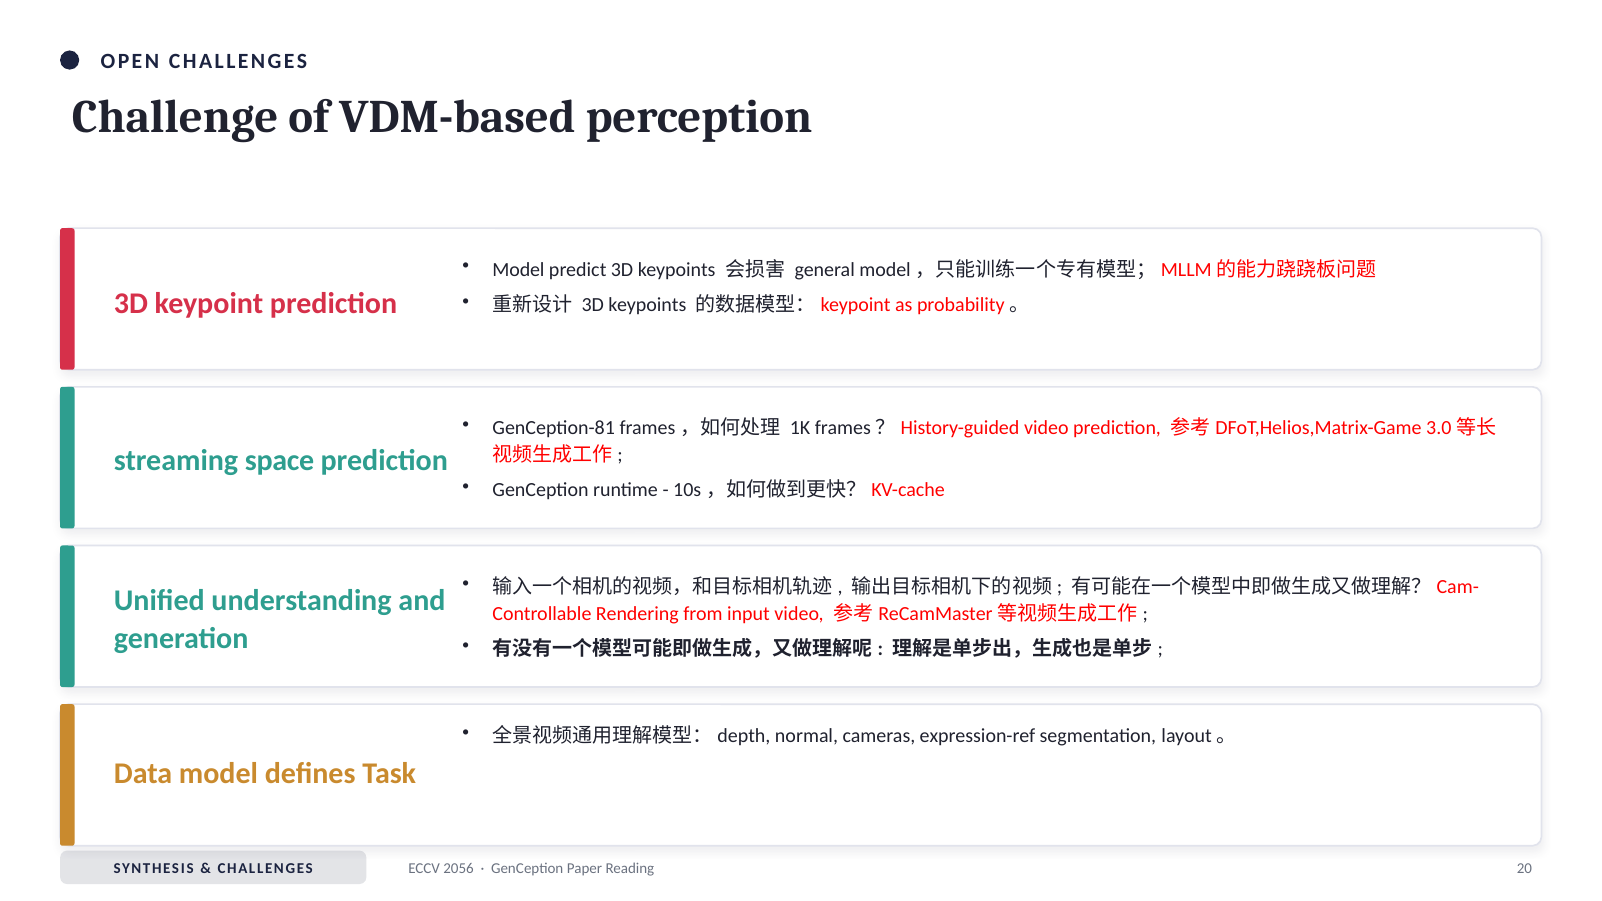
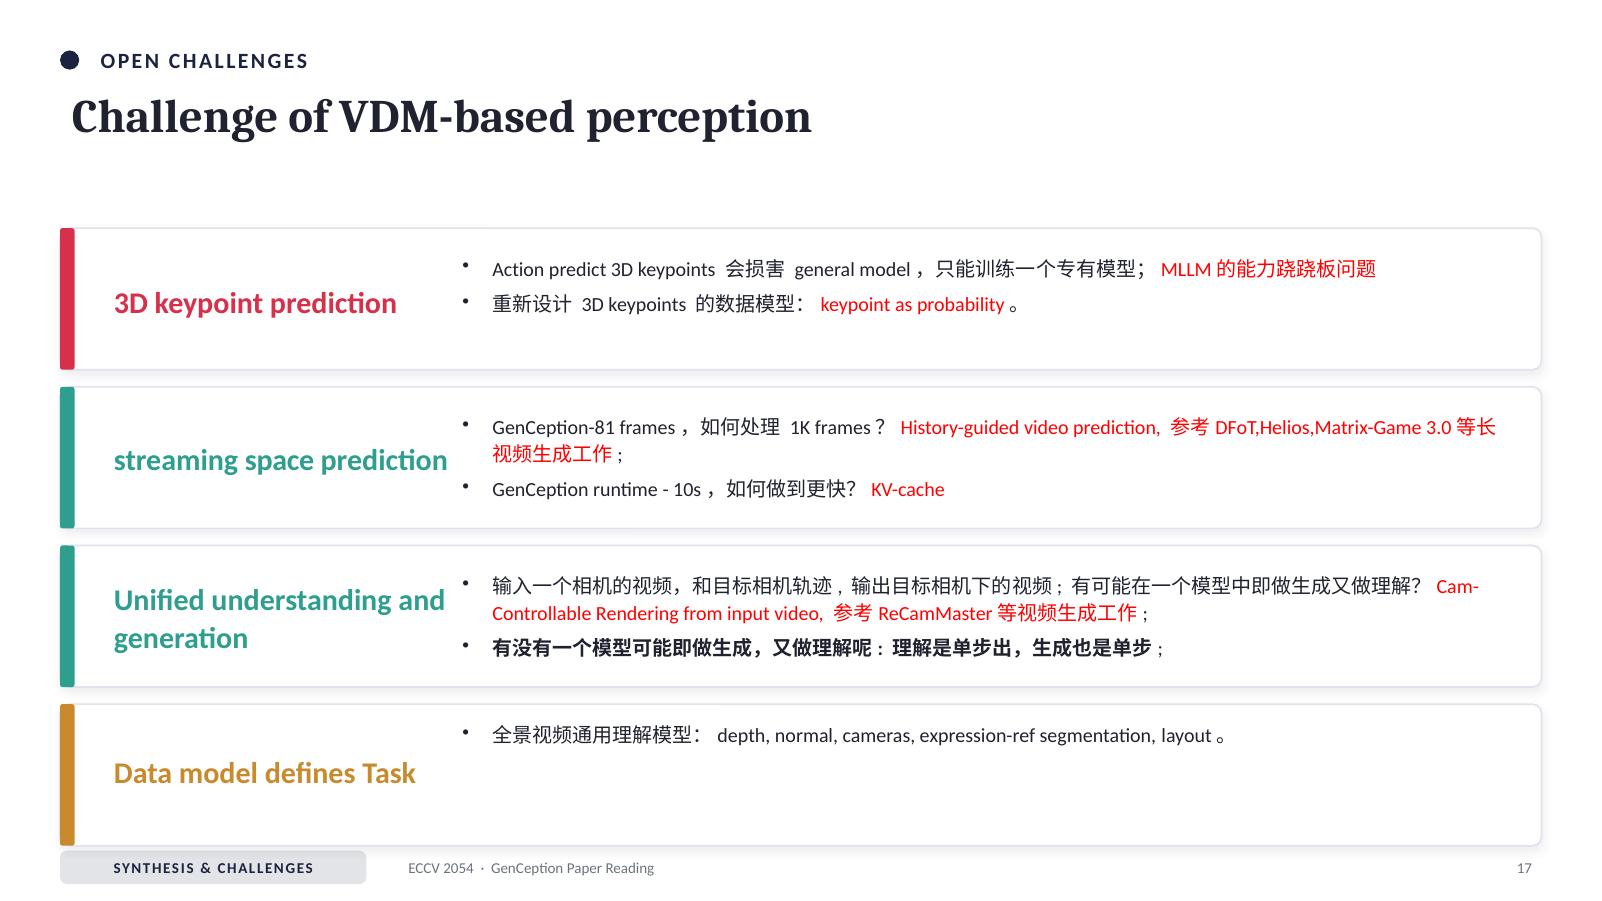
Model: Model -> Action (518, 270)
2056: 2056 -> 2054 (459, 869)
20: 20 -> 17 (1524, 869)
